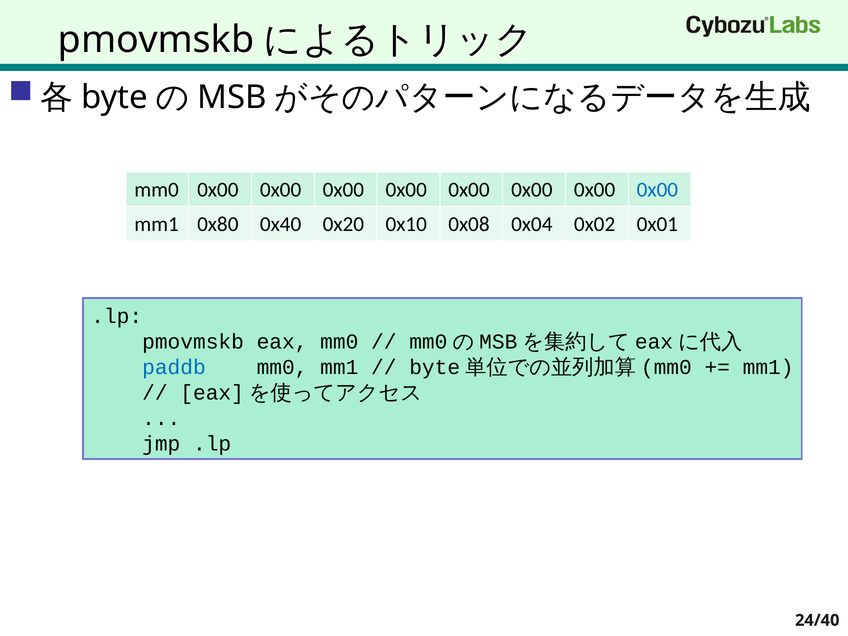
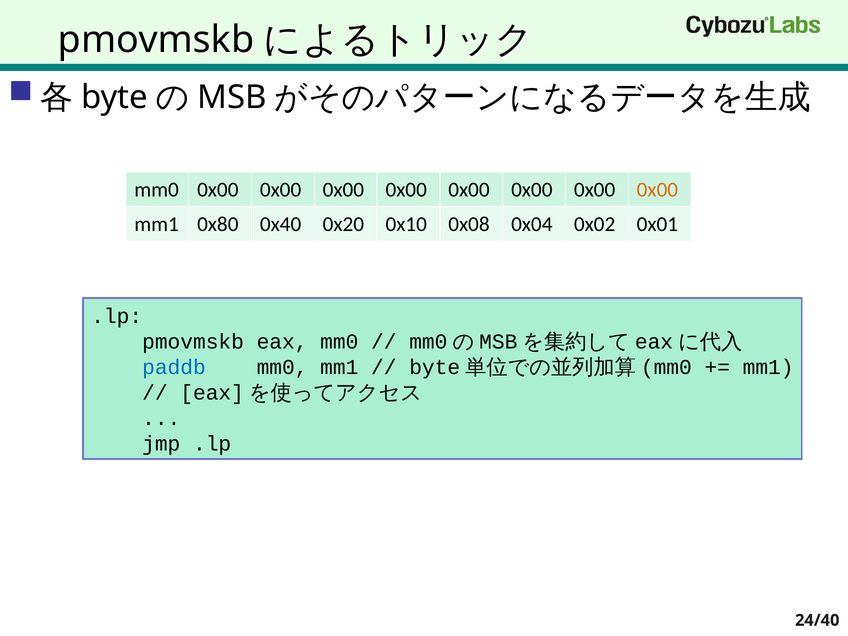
0x00 colour: blue -> orange (657, 190)
